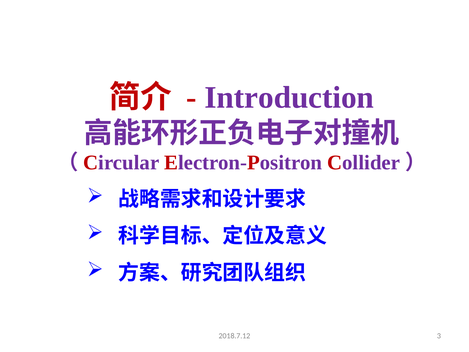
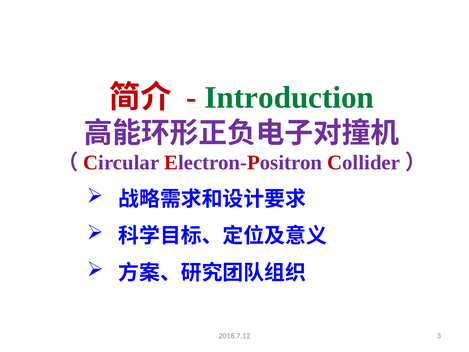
Introduction colour: purple -> green (289, 98)
